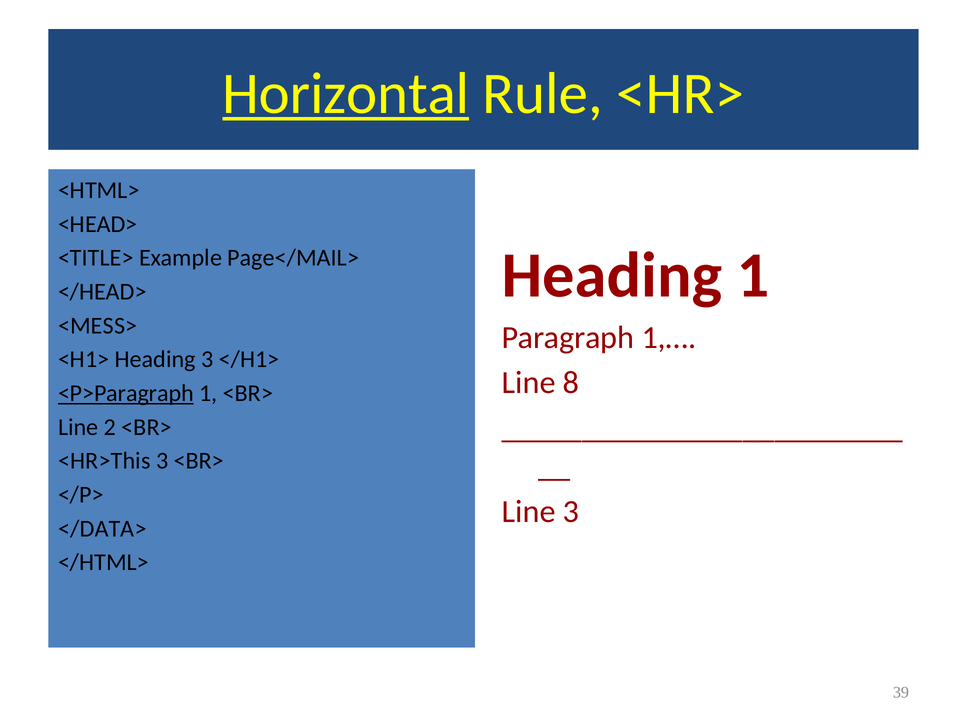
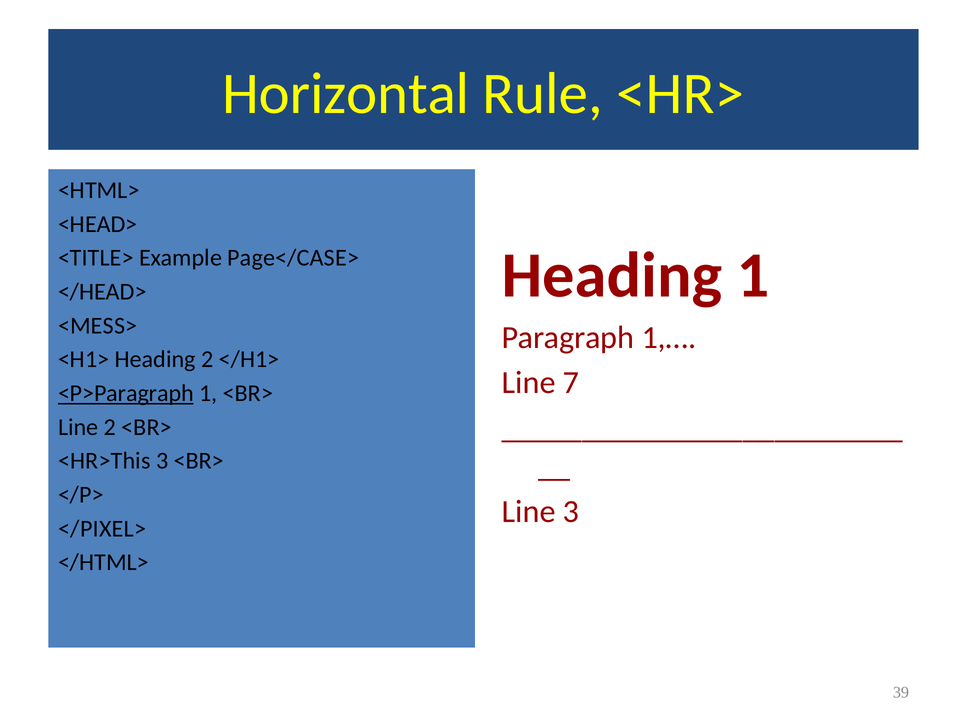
Horizontal underline: present -> none (346, 94)
Page</MAIL>: Page</MAIL> -> Page</CASE> (293, 258)
Heading 3: 3 -> 2 (207, 359)
8: 8 -> 7 (571, 383)
</DATA>: </DATA> -> </PIXEL> (102, 529)
